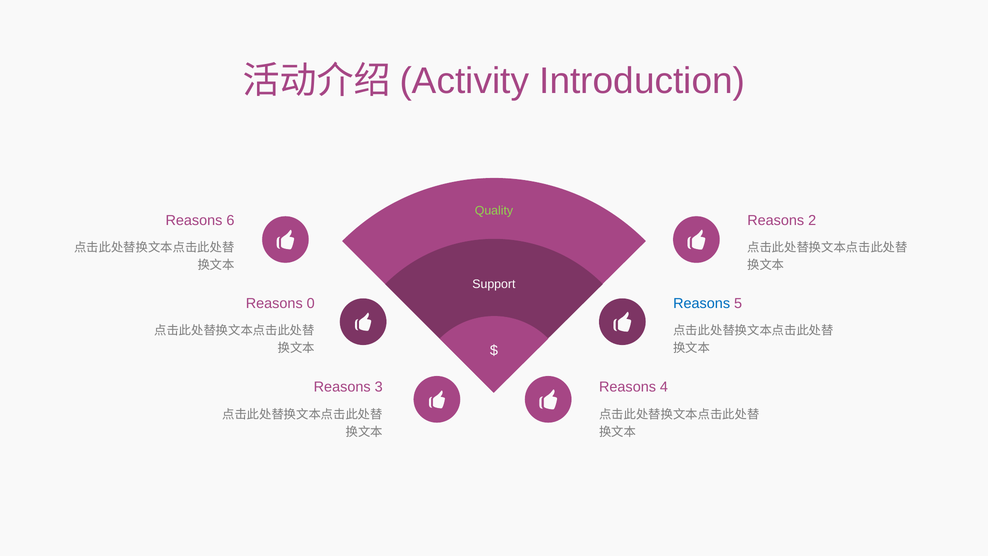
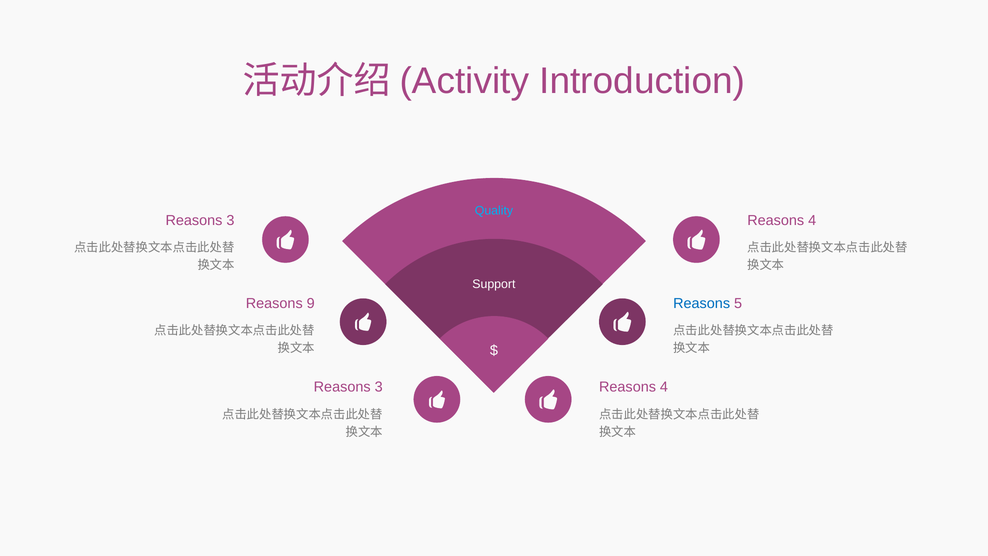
Quality colour: light green -> light blue (494, 211)
6: 6 -> 3 (230, 220)
2: 2 -> 4 (812, 220)
0: 0 -> 9 (311, 303)
